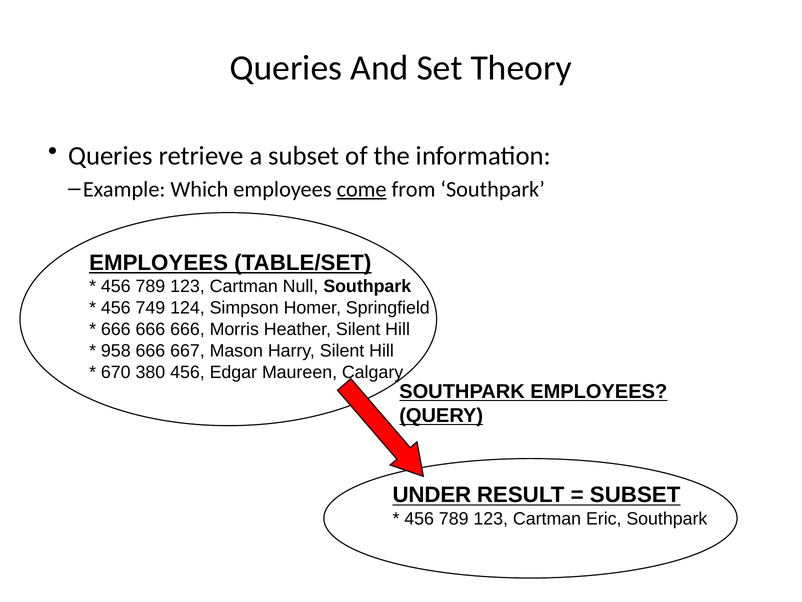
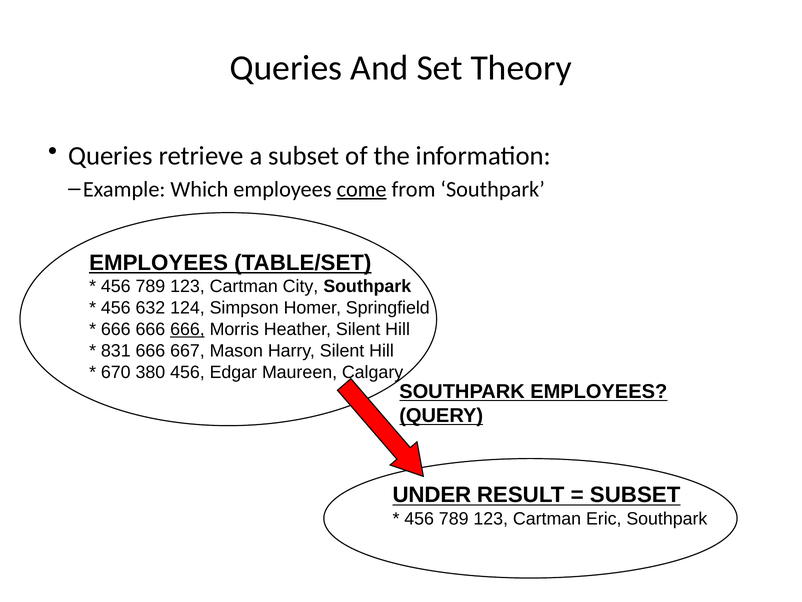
Null: Null -> City (300, 286)
749: 749 -> 632 (150, 308)
666 underline: none -> present (187, 329)
958: 958 -> 831 (116, 351)
